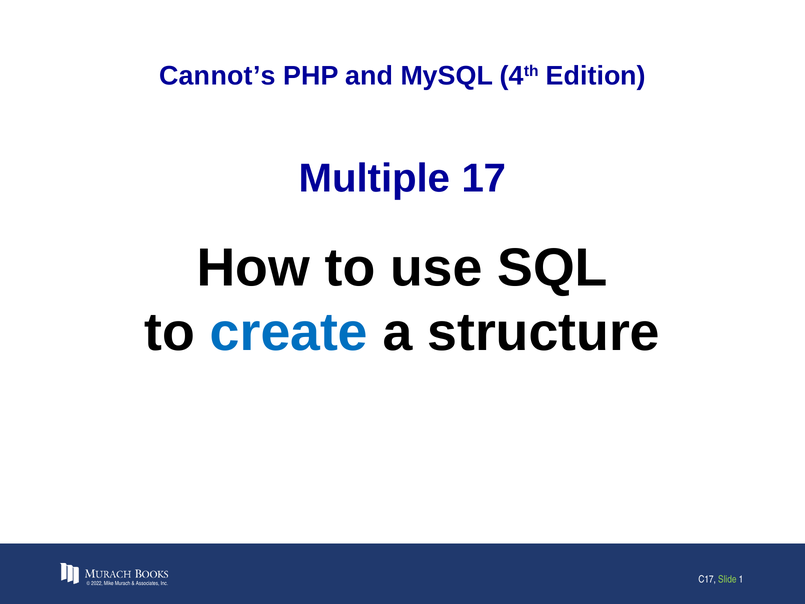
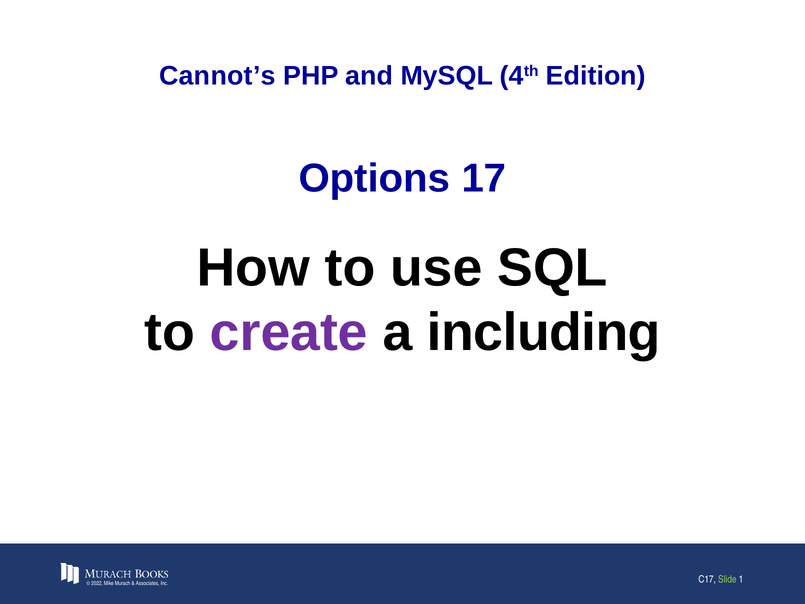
Multiple: Multiple -> Options (374, 179)
create colour: blue -> purple (289, 332)
structure: structure -> including (544, 332)
